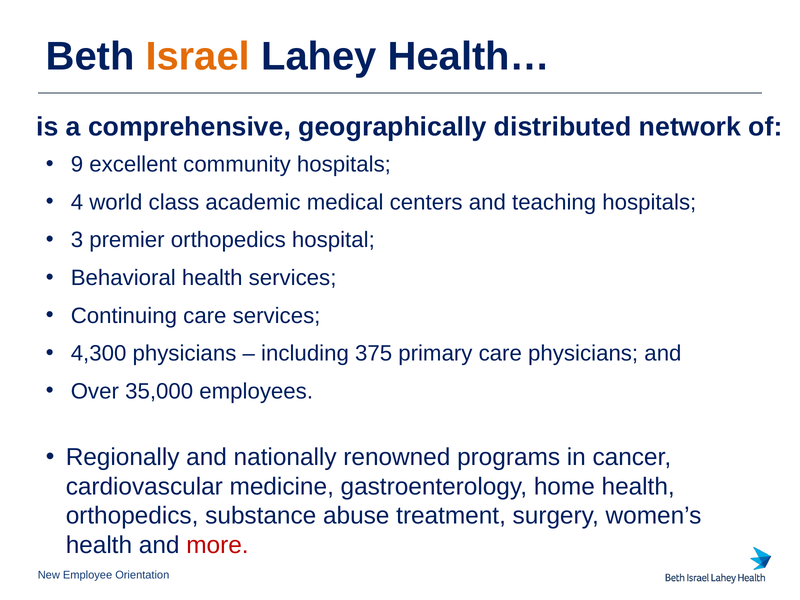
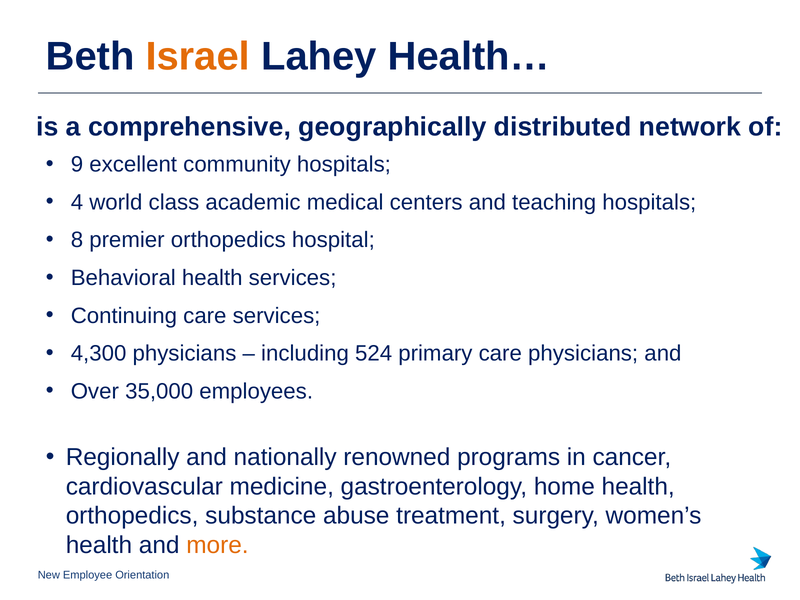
3: 3 -> 8 (77, 240)
375: 375 -> 524 (374, 354)
more colour: red -> orange (217, 545)
